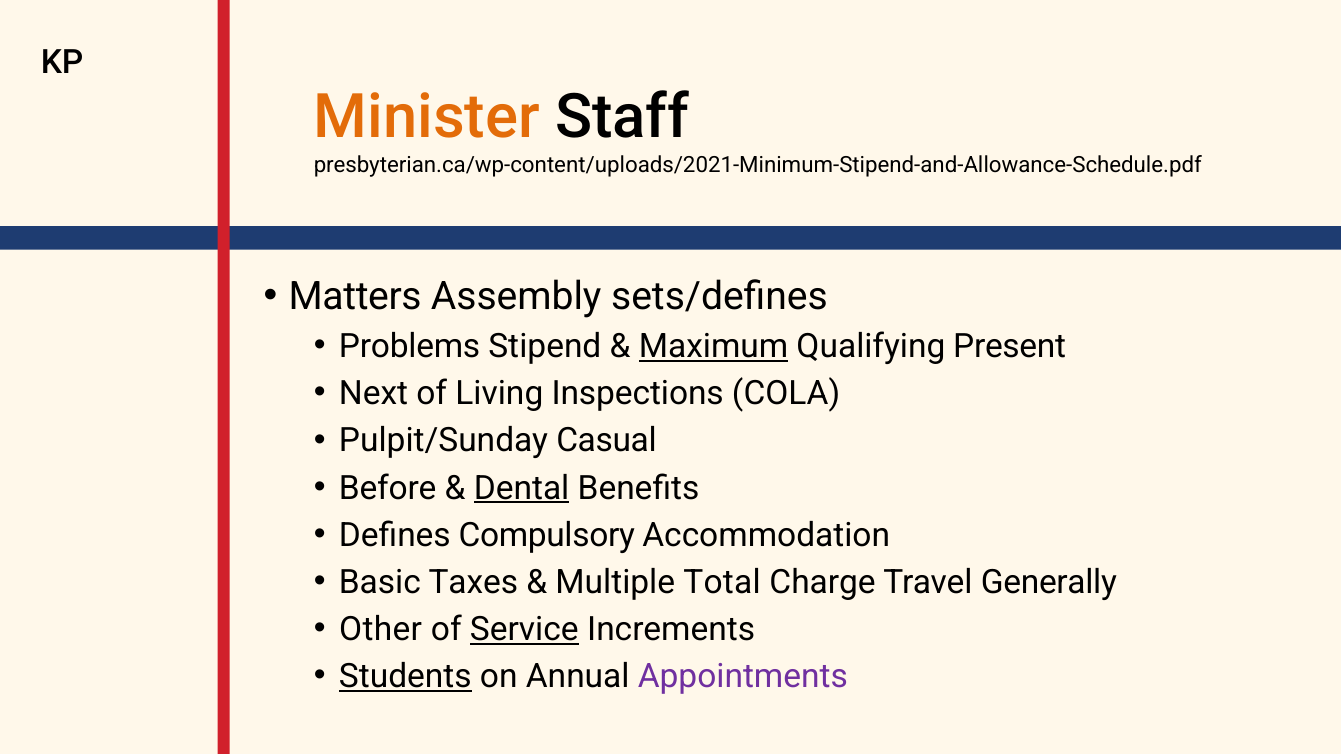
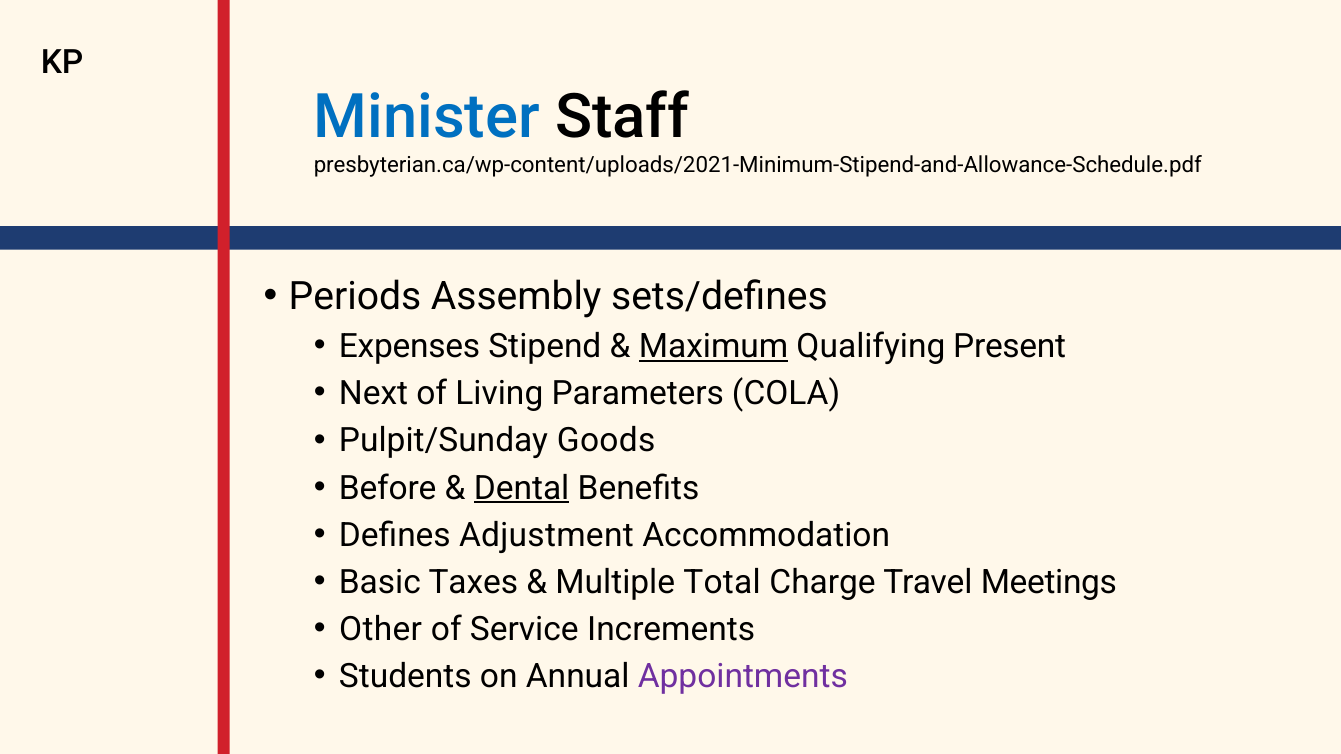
Minister colour: orange -> blue (427, 117)
Matters: Matters -> Periods (355, 296)
Problems: Problems -> Expenses (410, 347)
Inspections: Inspections -> Parameters (638, 394)
Casual: Casual -> Goods (606, 441)
Compulsory: Compulsory -> Adjustment (546, 535)
Generally: Generally -> Meetings (1049, 583)
Service underline: present -> none (524, 630)
Students underline: present -> none (405, 677)
